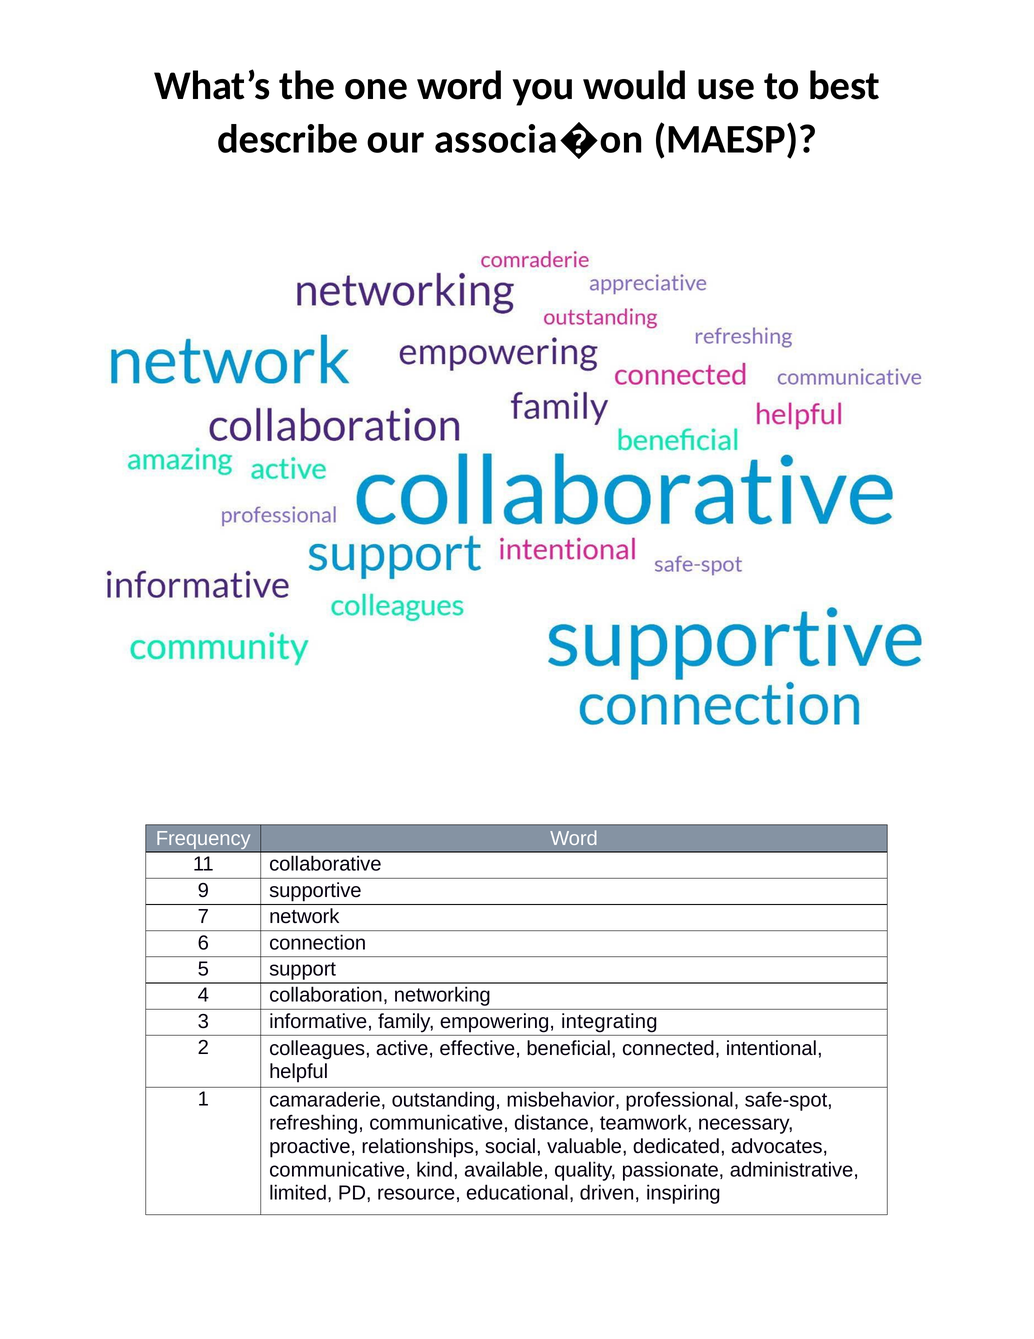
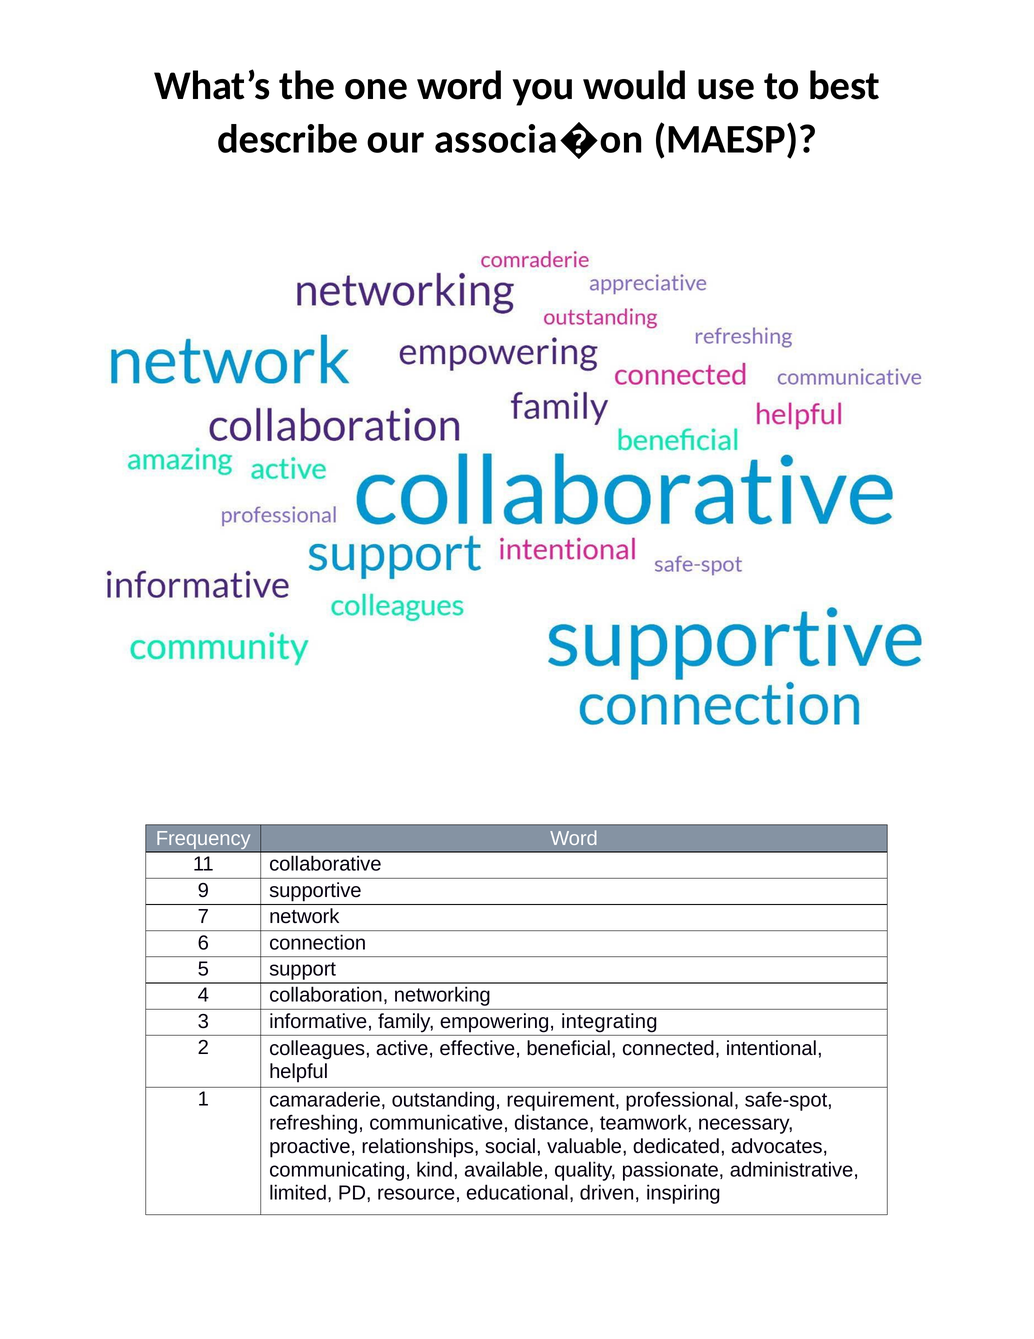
misbehavior: misbehavior -> requirement (563, 1099)
communicative: communicative -> communicating (340, 1169)
